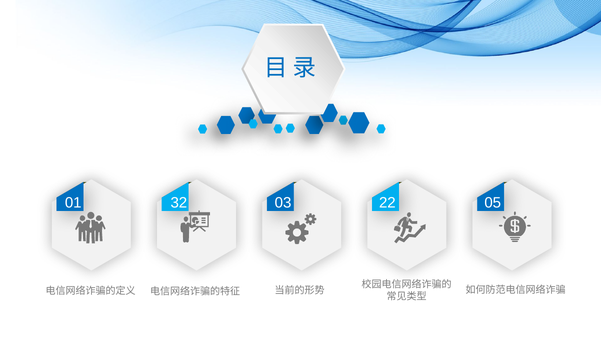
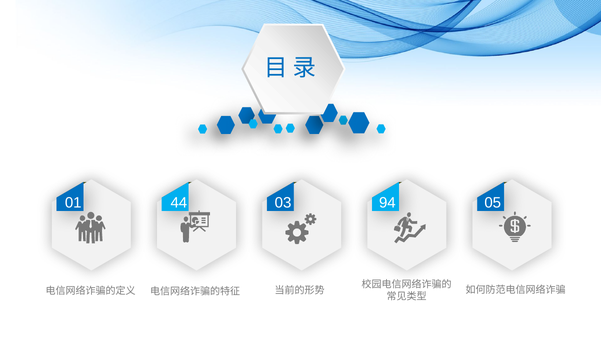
32: 32 -> 44 (179, 203)
22: 22 -> 94 (387, 203)
